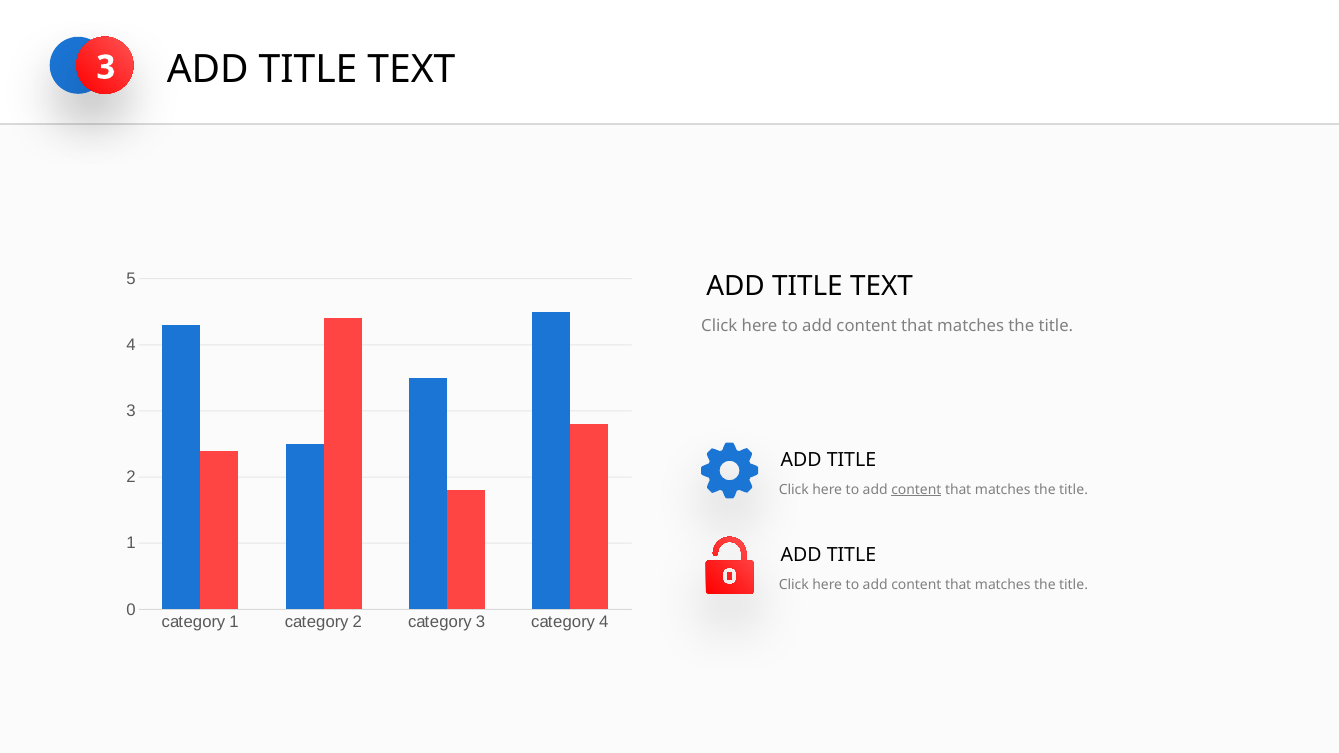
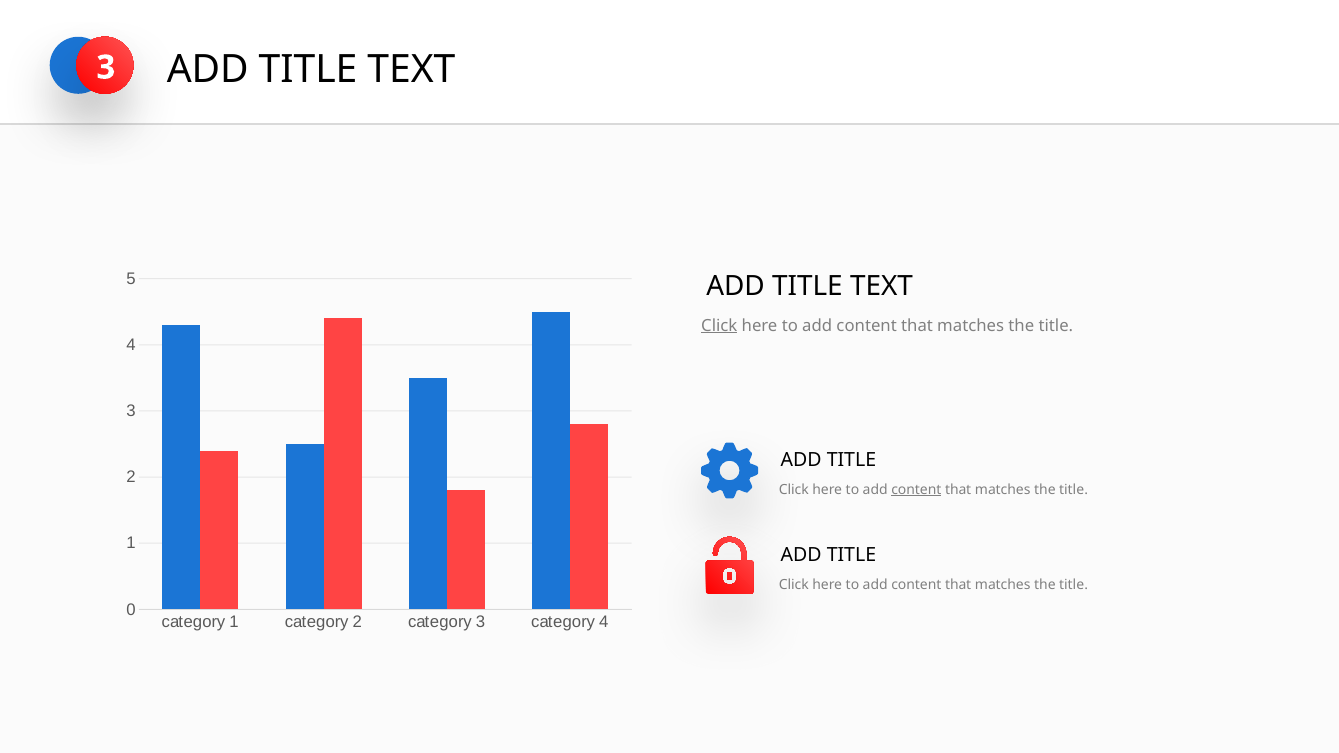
Click underline: none -> present (719, 326)
